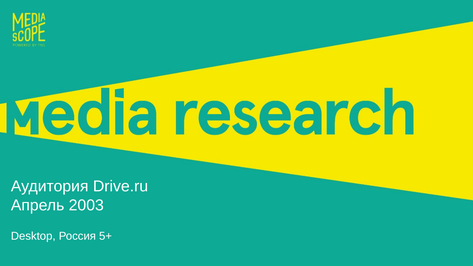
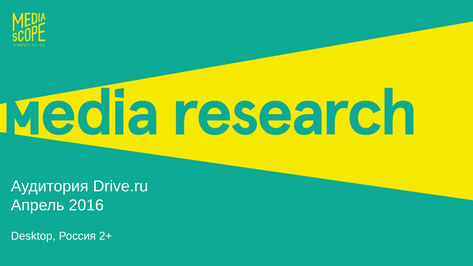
2003: 2003 -> 2016 (86, 205)
5+: 5+ -> 2+ (106, 236)
